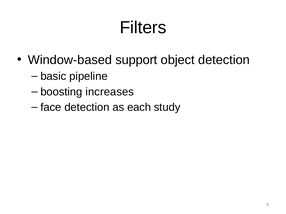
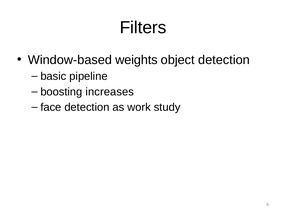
support: support -> weights (136, 60)
each: each -> work (139, 108)
